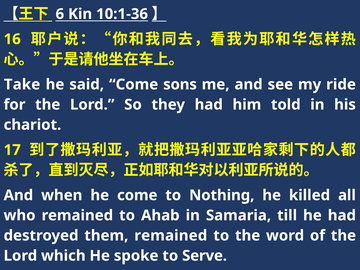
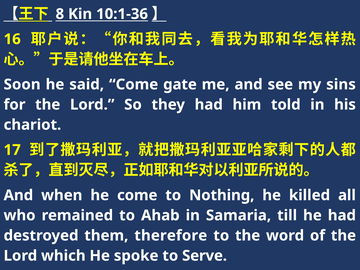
6: 6 -> 8 (60, 14)
Take: Take -> Soon (22, 84)
sons: sons -> gate (180, 84)
ride: ride -> sins (341, 84)
them remained: remained -> therefore (171, 236)
